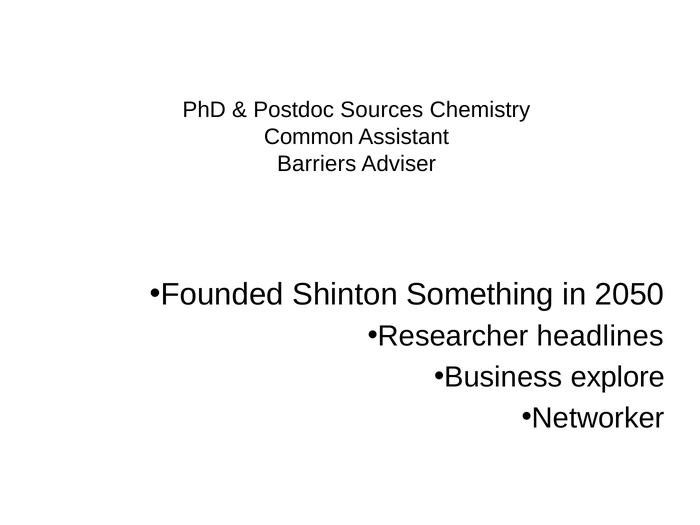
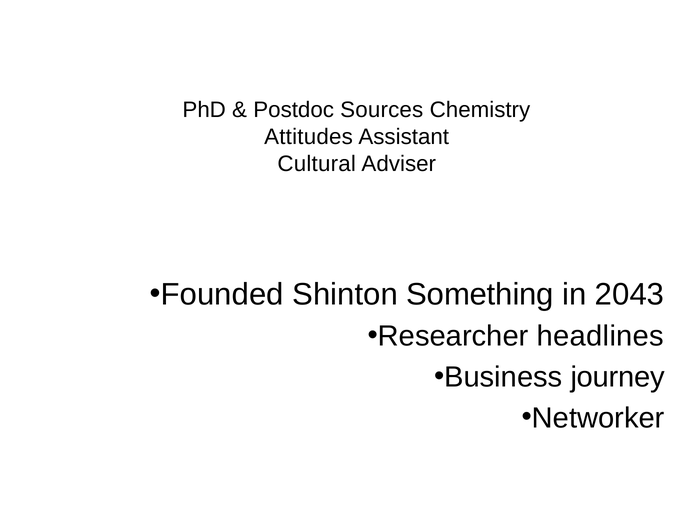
Common: Common -> Attitudes (309, 137)
Barriers: Barriers -> Cultural (317, 164)
2050: 2050 -> 2043 (630, 294)
explore: explore -> journey (618, 377)
